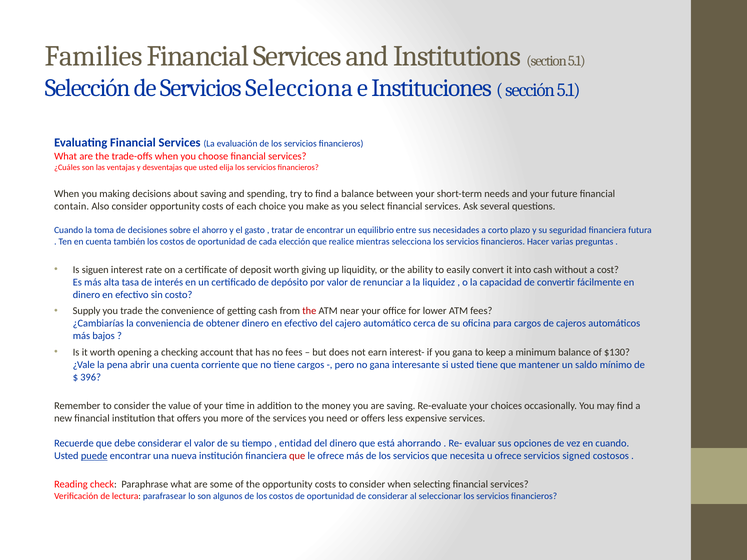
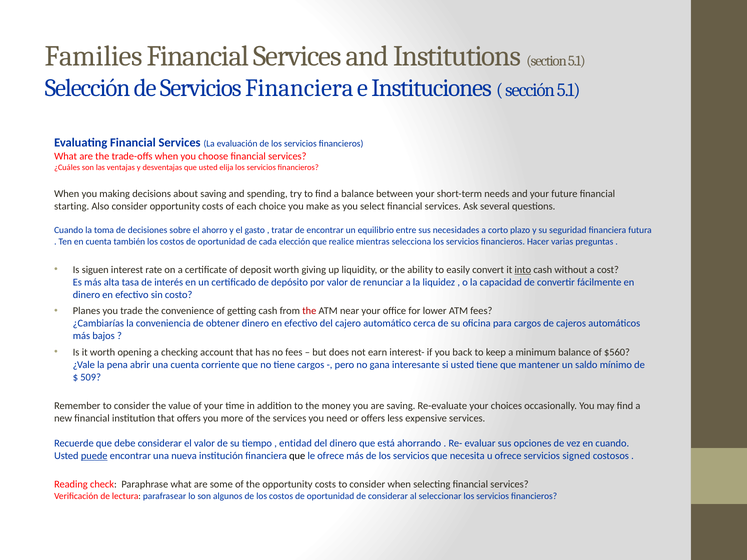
Servicios Selecciona: Selecciona -> Financiera (299, 88)
contain: contain -> starting (72, 206)
into underline: none -> present (523, 270)
Supply: Supply -> Planes (87, 311)
you gana: gana -> back (462, 352)
$130: $130 -> $560 (617, 352)
396: 396 -> 509 (91, 377)
que colour: red -> black (297, 456)
